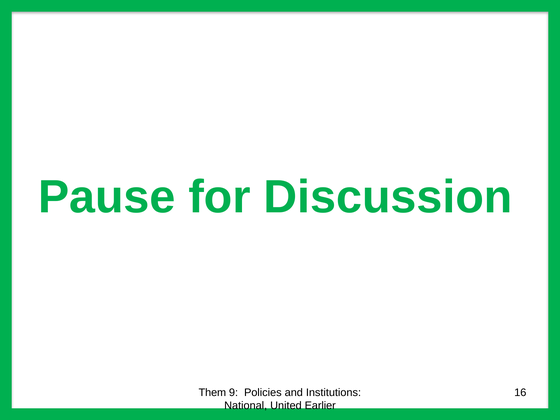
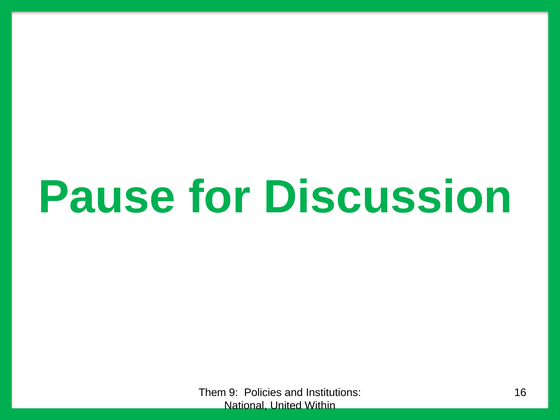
Earlier: Earlier -> Within (320, 406)
